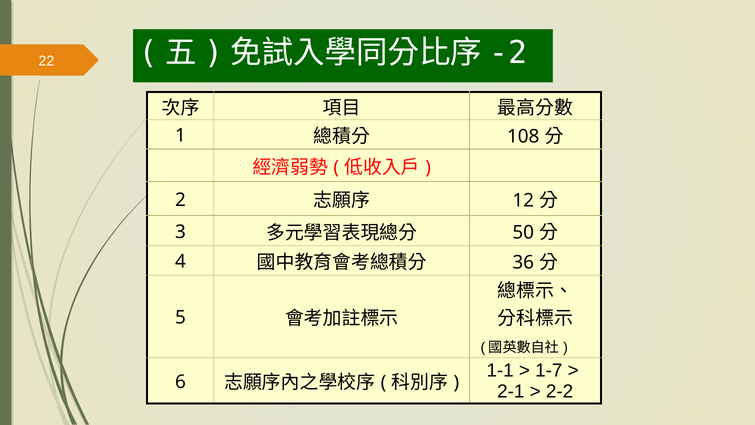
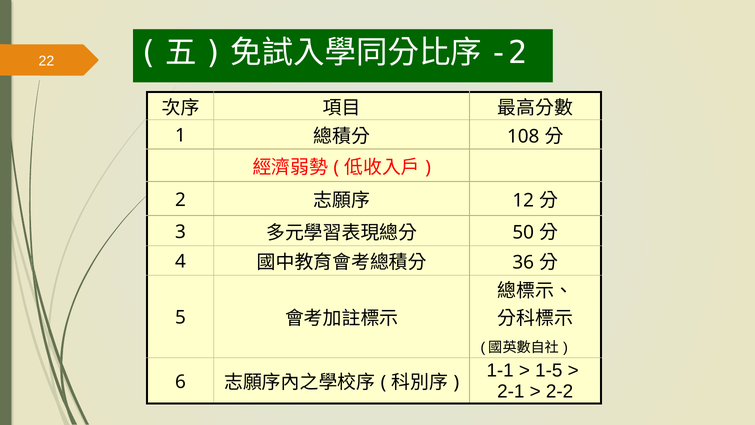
1-7: 1-7 -> 1-5 (549, 370)
